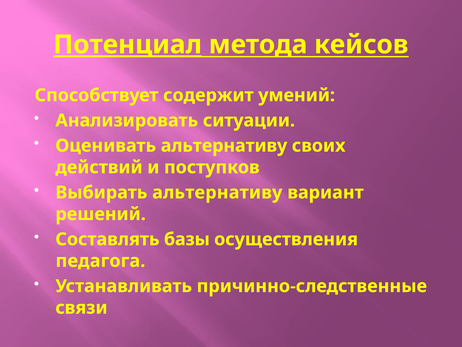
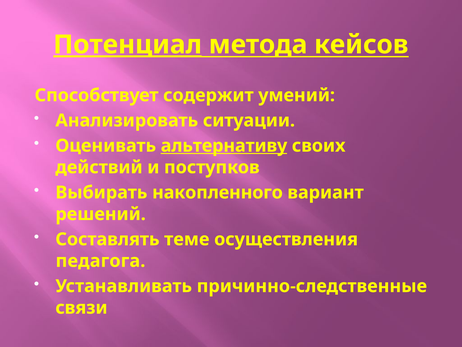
альтернативу underline: none -> present (224, 146)
Выбирать альтернативу: альтернативу -> накопленного (217, 192)
базы: базы -> теме (187, 239)
